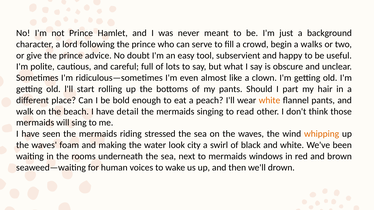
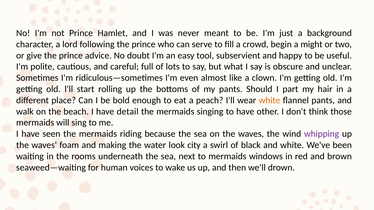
walks: walks -> might (312, 44)
to read: read -> have (245, 112)
stressed: stressed -> because (160, 134)
whipping colour: orange -> purple (322, 134)
